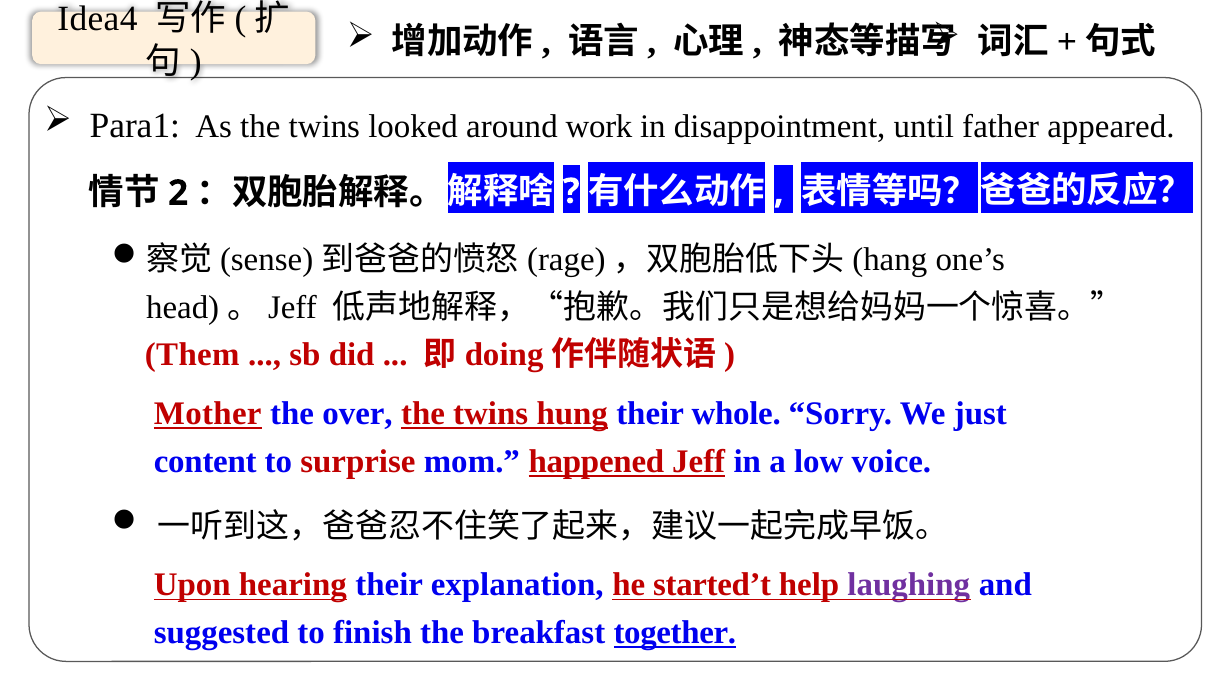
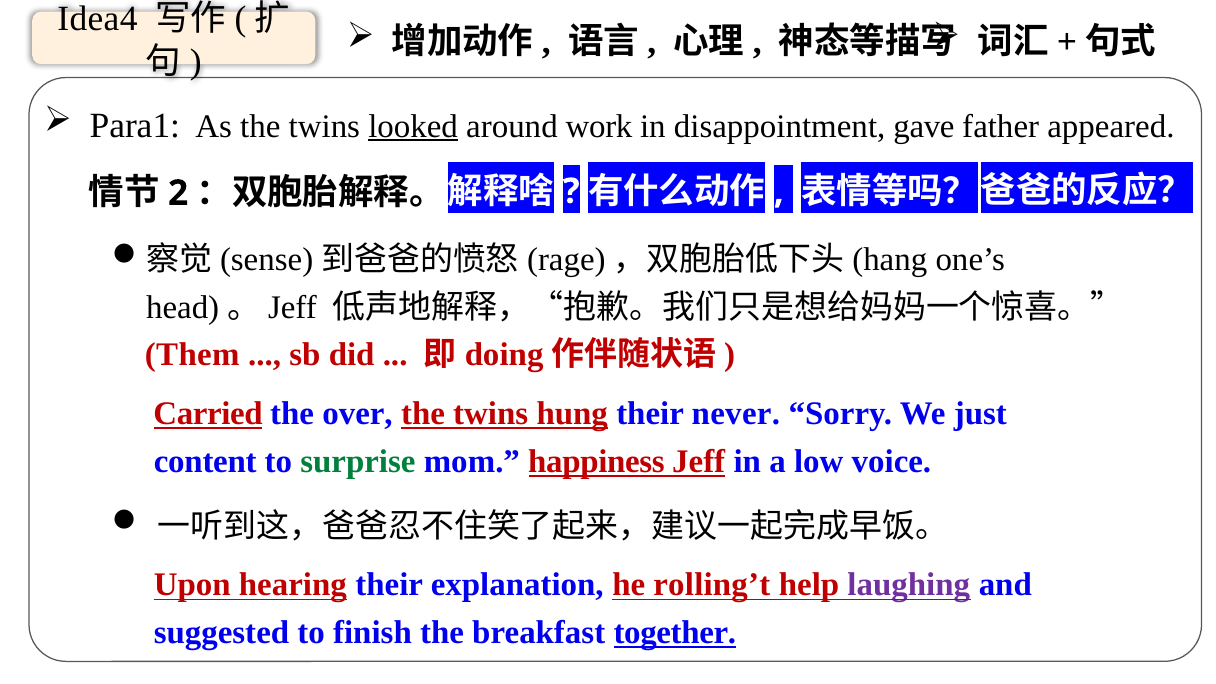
looked underline: none -> present (413, 126)
until: until -> gave (924, 126)
Mother: Mother -> Carried (208, 414)
whole: whole -> never (736, 414)
surprise colour: red -> green (358, 461)
happened: happened -> happiness (596, 461)
started’t: started’t -> rolling’t (712, 585)
